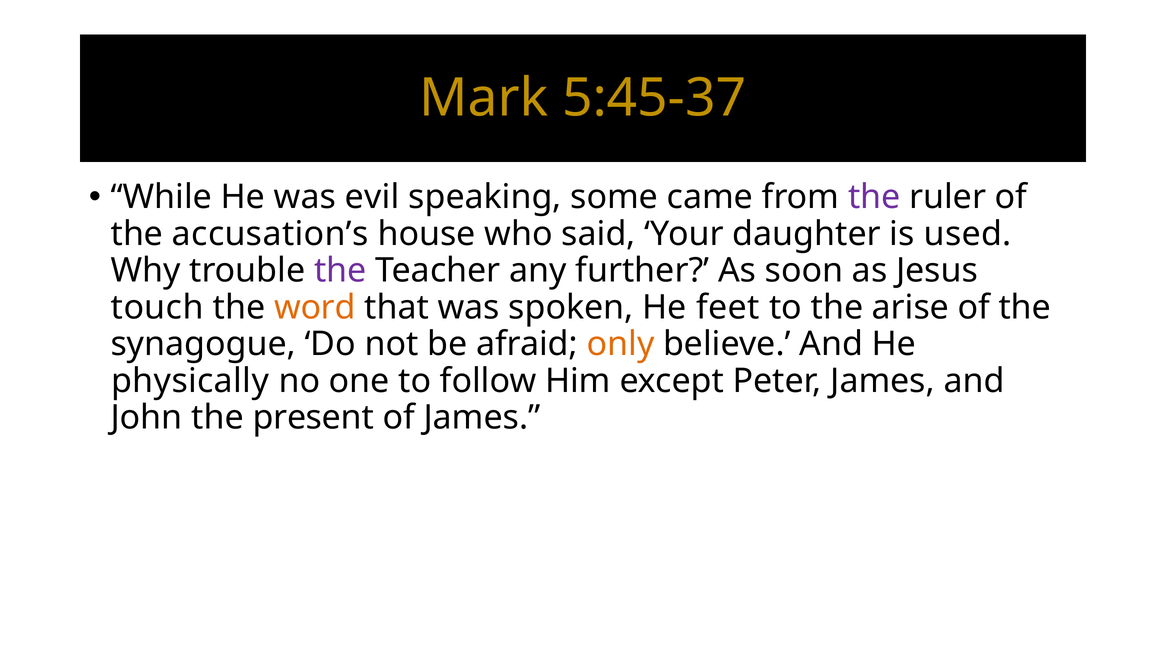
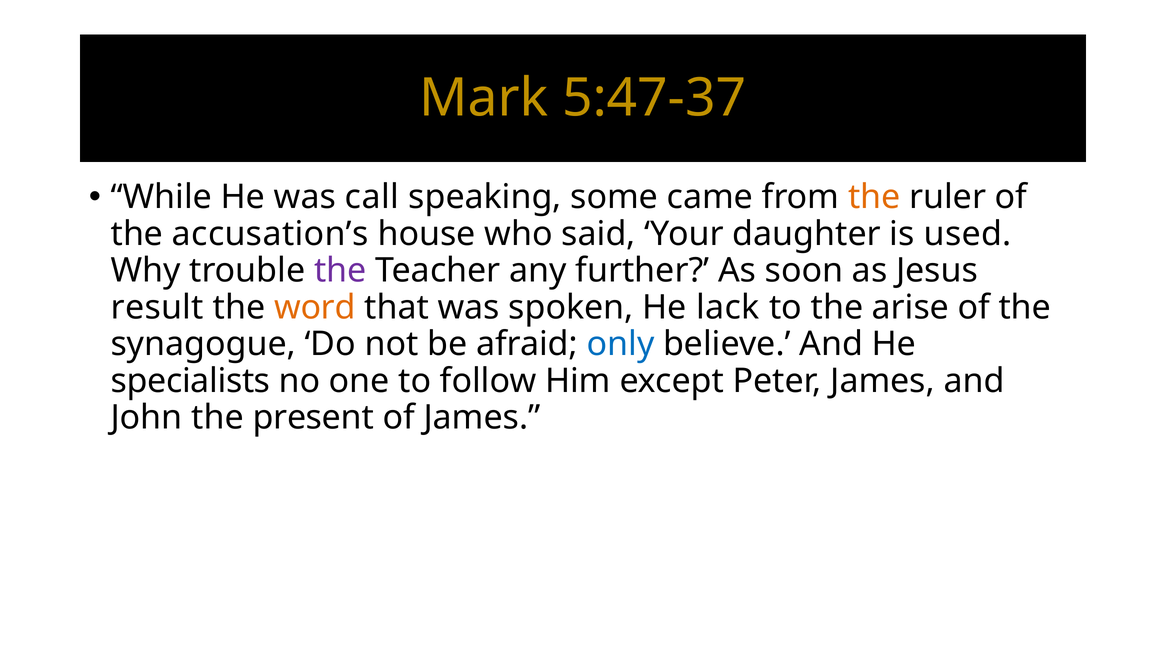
5:45-37: 5:45-37 -> 5:47-37 (654, 98)
evil: evil -> call (372, 197)
the colour: purple -> orange (874, 197)
touch: touch -> result (157, 307)
feet: feet -> lack (728, 307)
only colour: orange -> blue (621, 344)
physically: physically -> specialists (190, 381)
